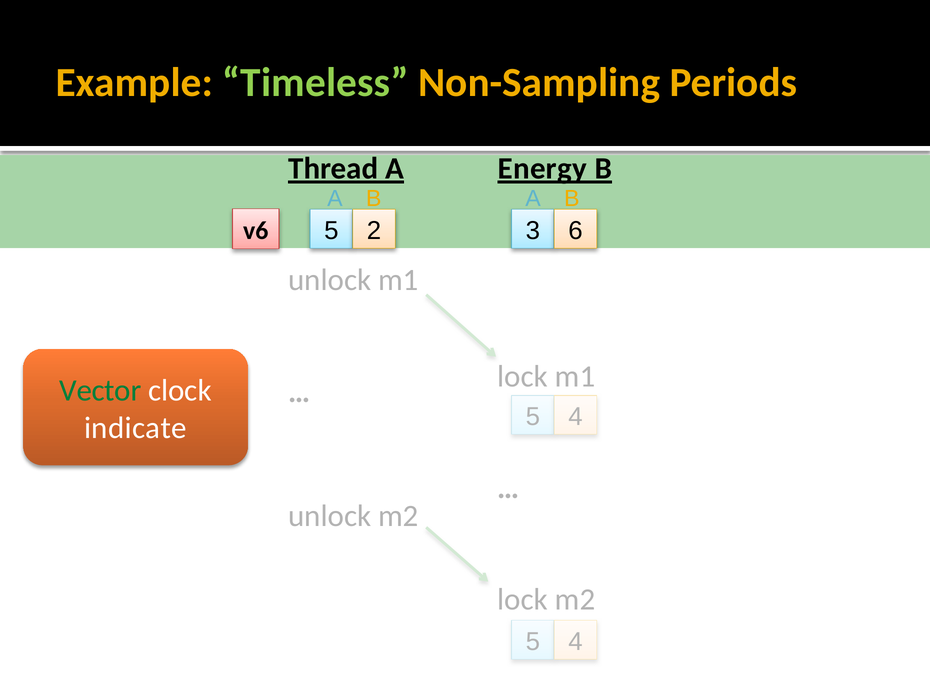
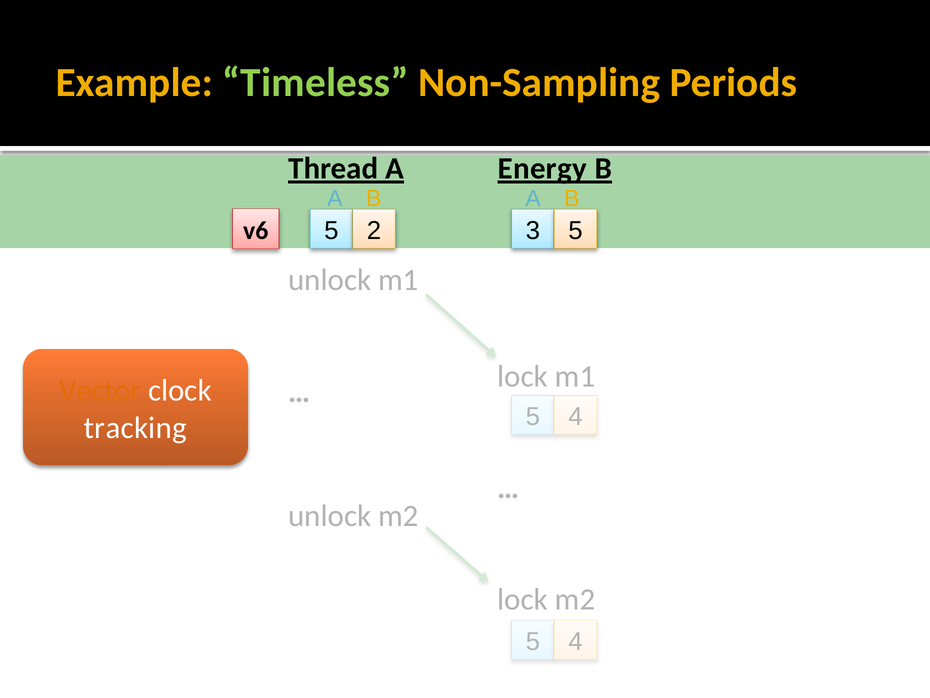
3 6: 6 -> 5 (575, 230)
Vector colour: green -> orange (100, 390)
indicate: indicate -> tracking (135, 428)
